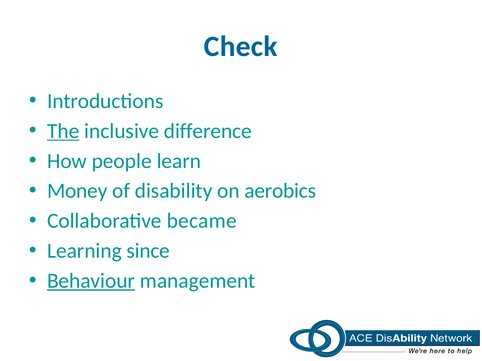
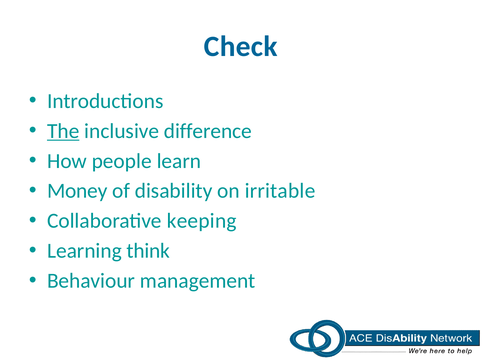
aerobics: aerobics -> irritable (280, 191)
became: became -> keeping (202, 221)
since: since -> think (148, 251)
Behaviour underline: present -> none (91, 281)
